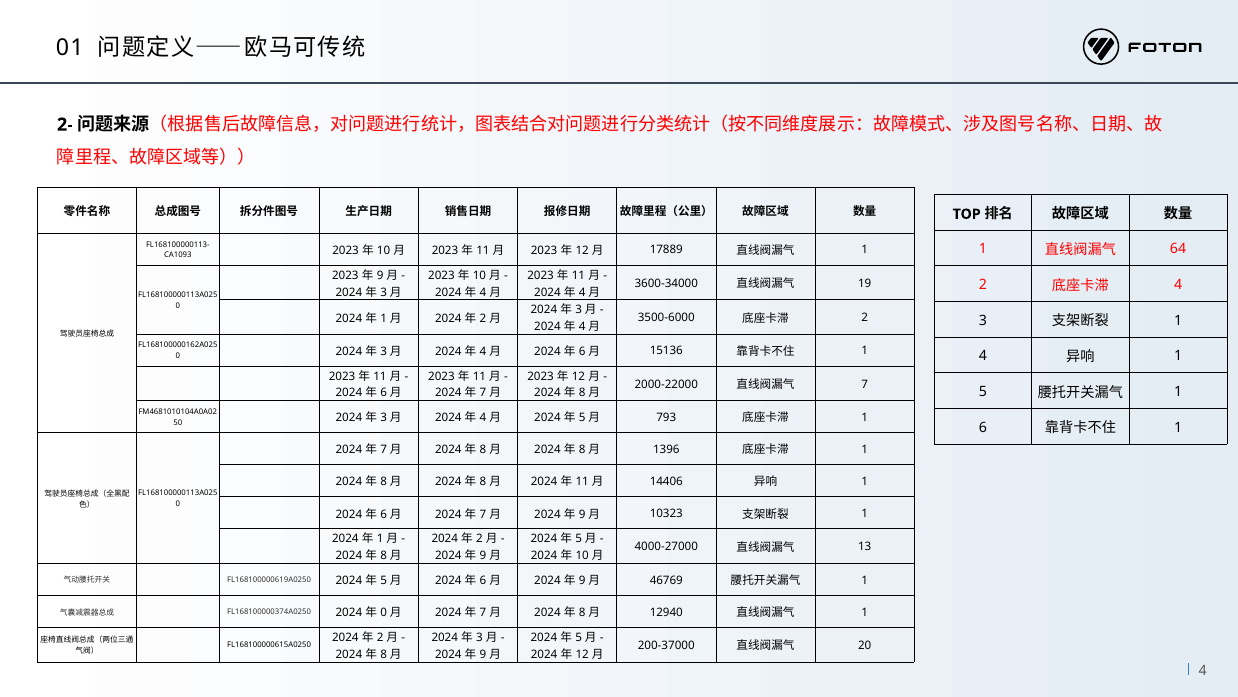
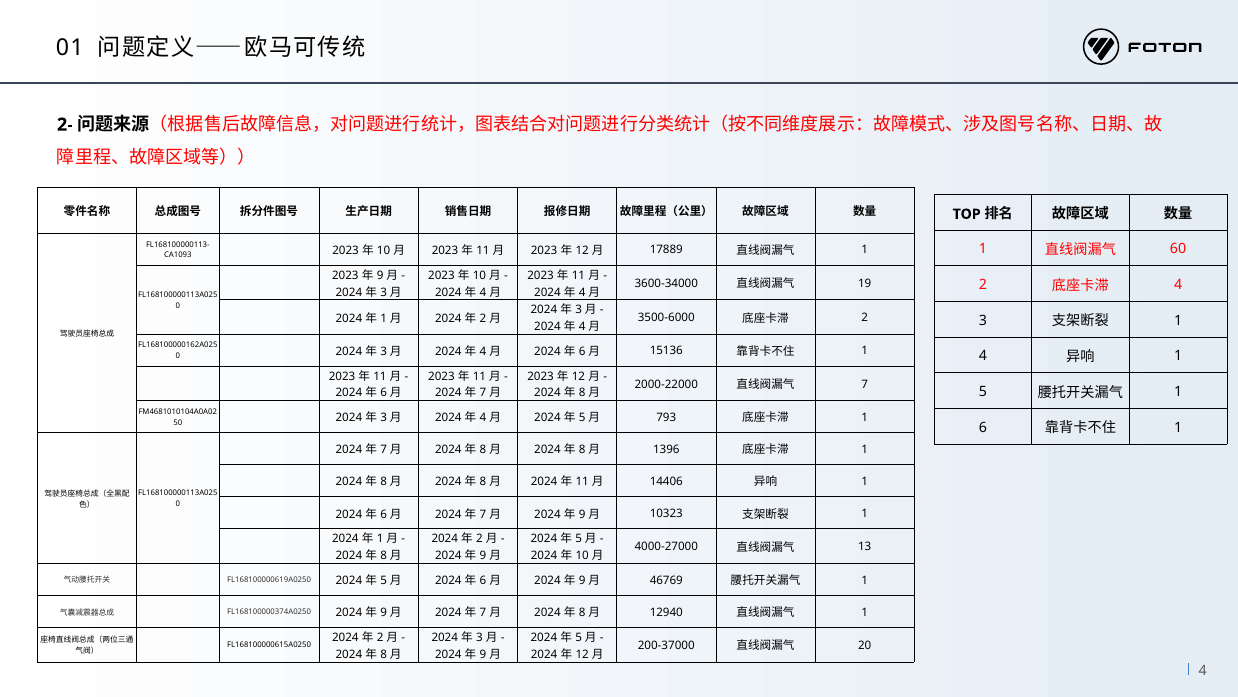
64: 64 -> 60 (1178, 249)
0: 0 -> 9 (384, 612)
